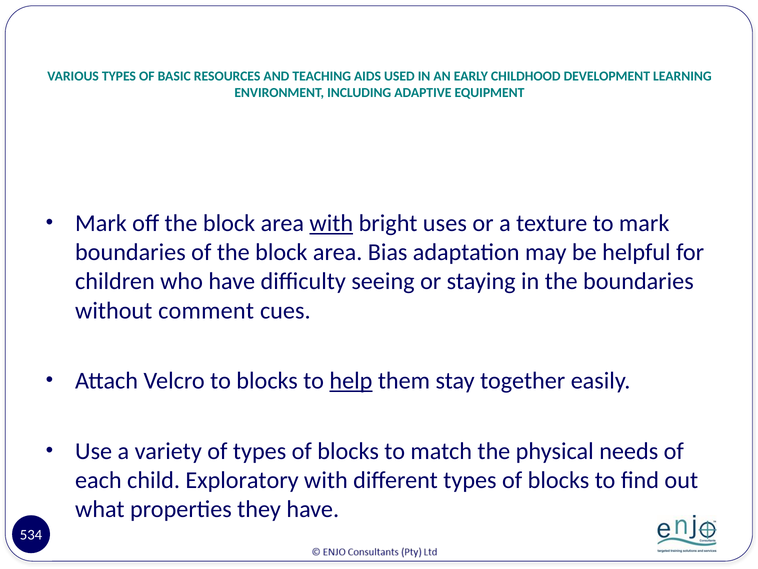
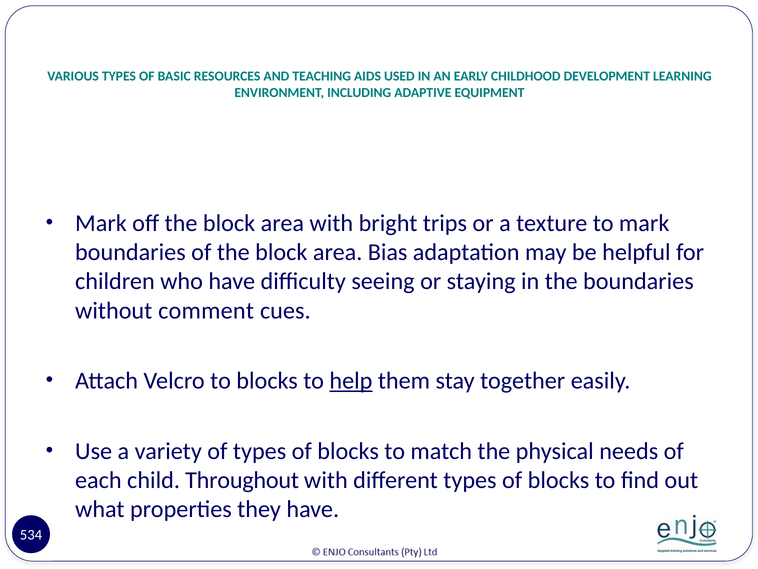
with underline: present -> none (331, 223)
uses: uses -> trips (445, 223)
Exploratory: Exploratory -> Throughout (242, 480)
